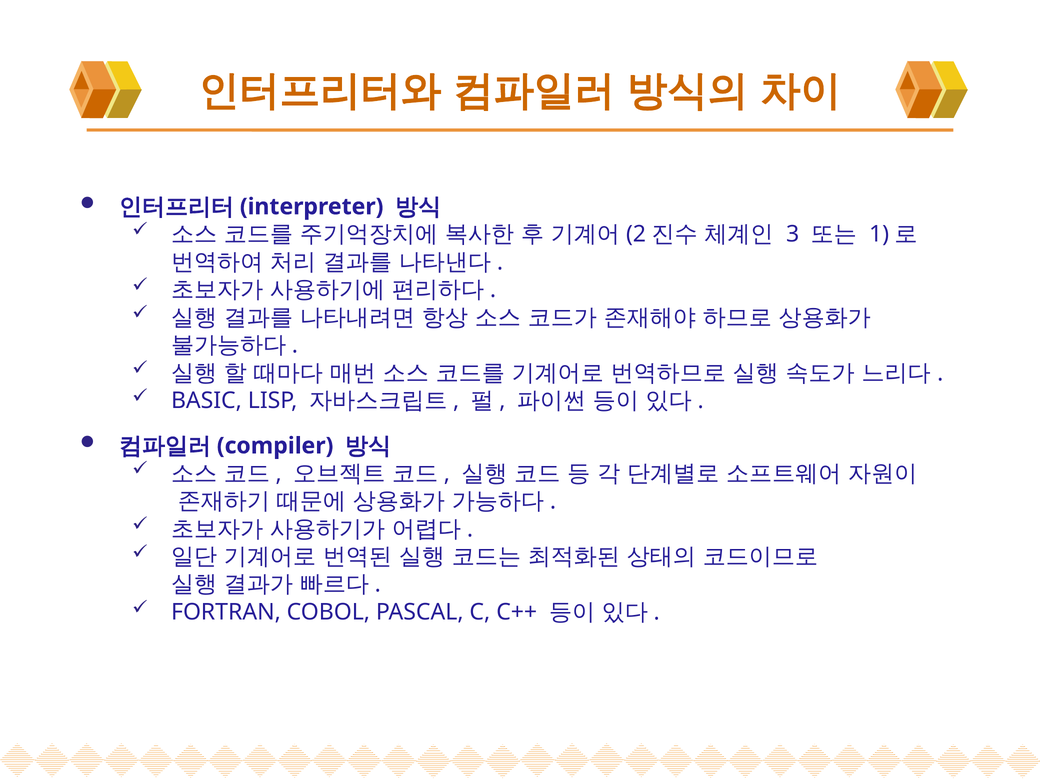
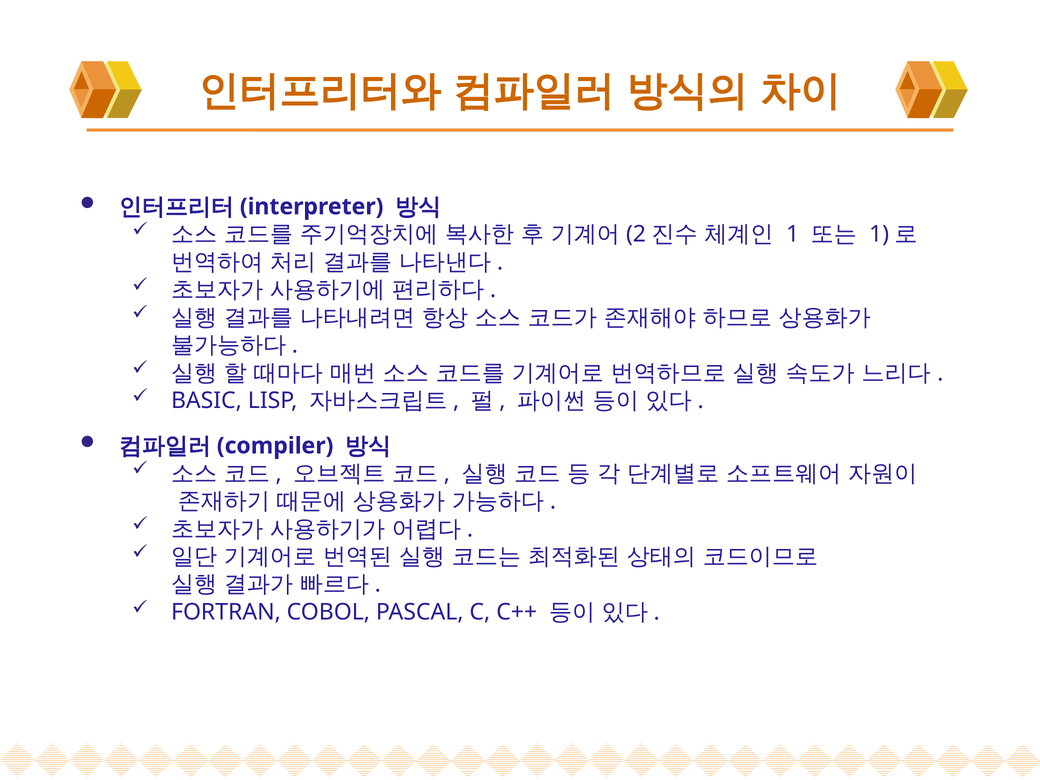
3: 3 -> 1 (793, 234)
